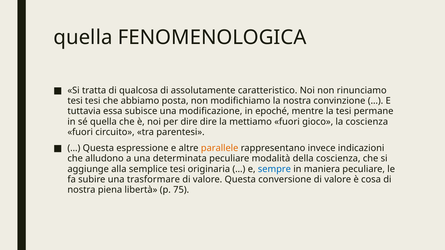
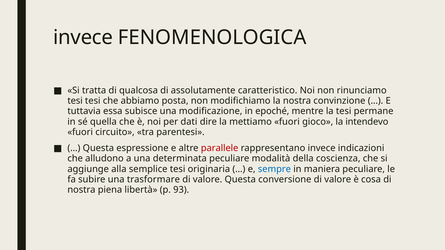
quella: quella -> invece (83, 37)
per dire: dire -> dati (189, 122)
la coscienza: coscienza -> intendevo (367, 122)
parallele colour: orange -> red (220, 148)
75: 75 -> 93 (181, 190)
